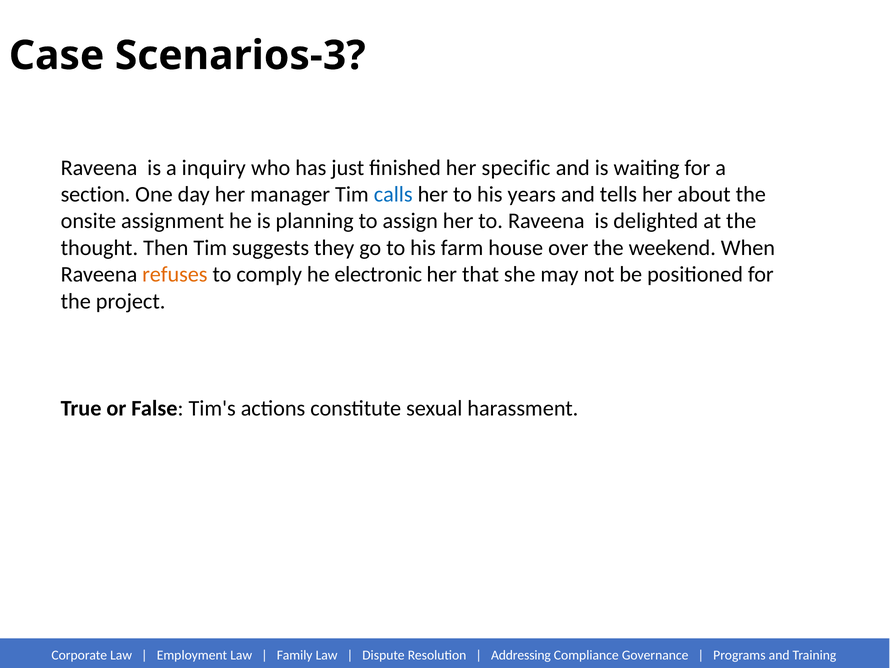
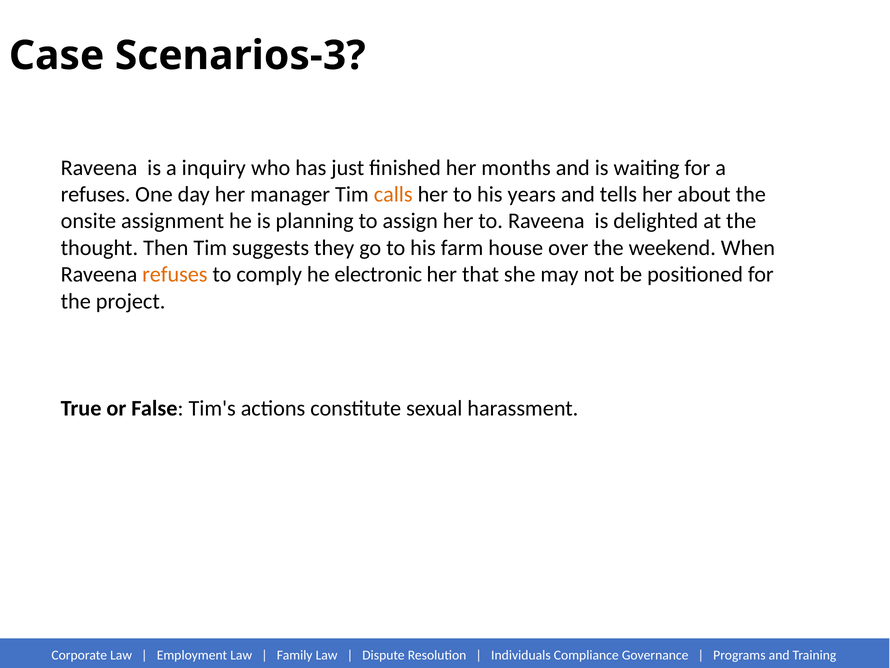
specific: specific -> months (516, 168)
section: section -> refuses (96, 194)
calls colour: blue -> orange (393, 194)
Addressing: Addressing -> Individuals (521, 655)
